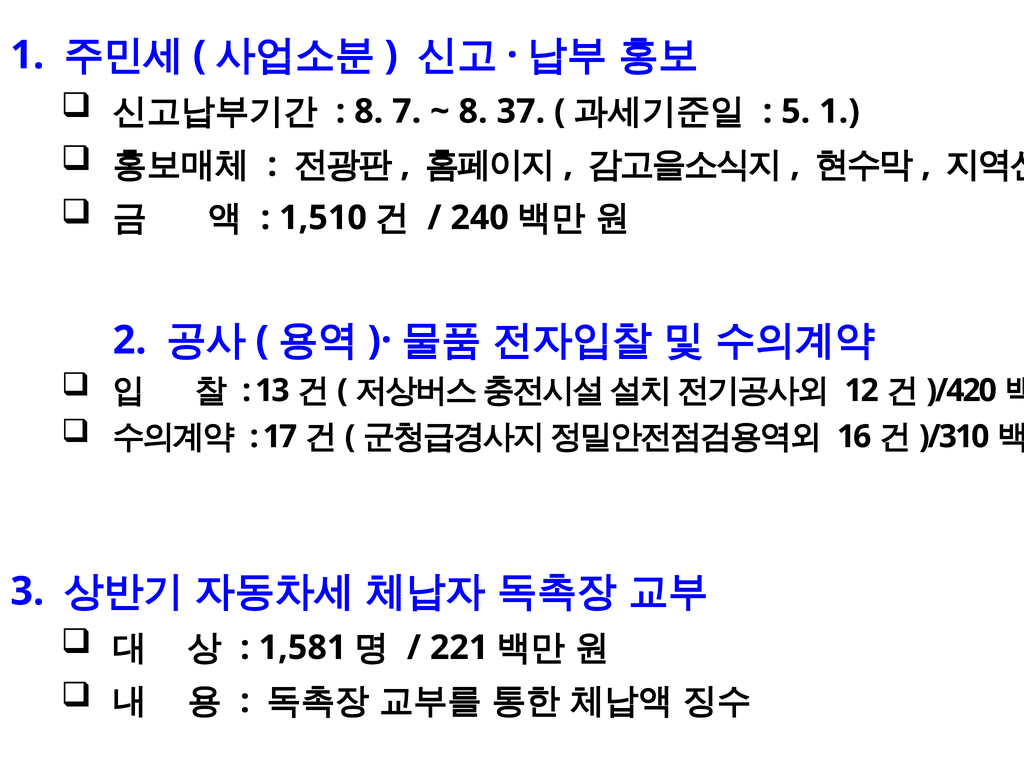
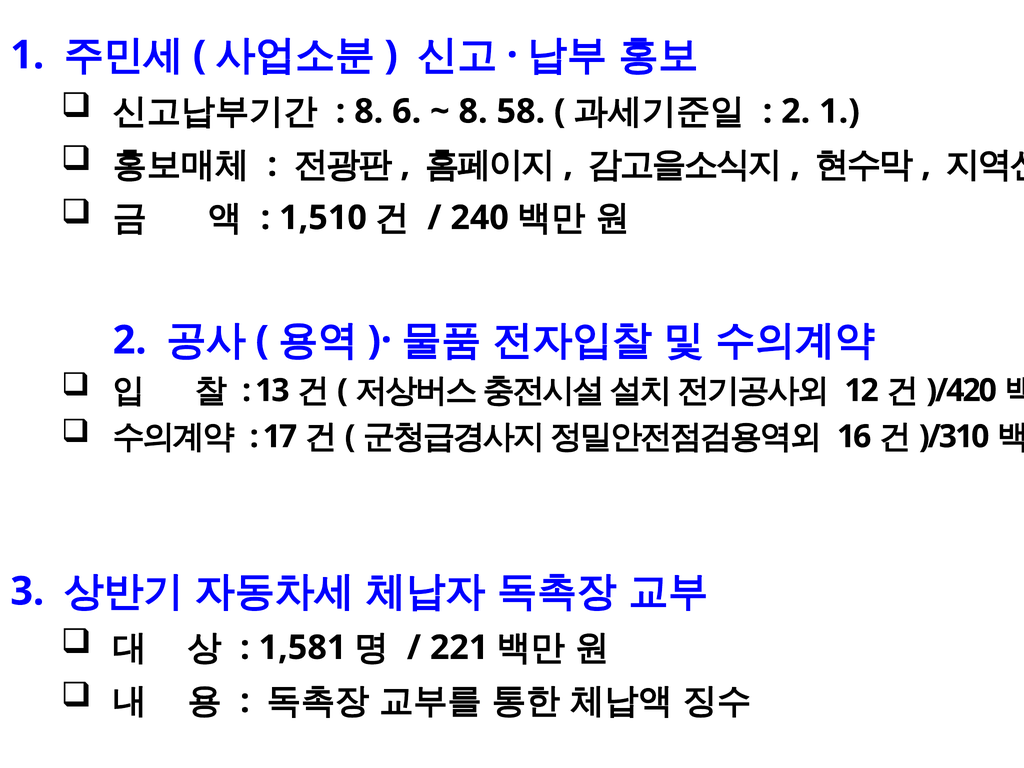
7: 7 -> 6 (407, 111)
37: 37 -> 58 (521, 111)
5: 5 -> 2 (796, 111)
